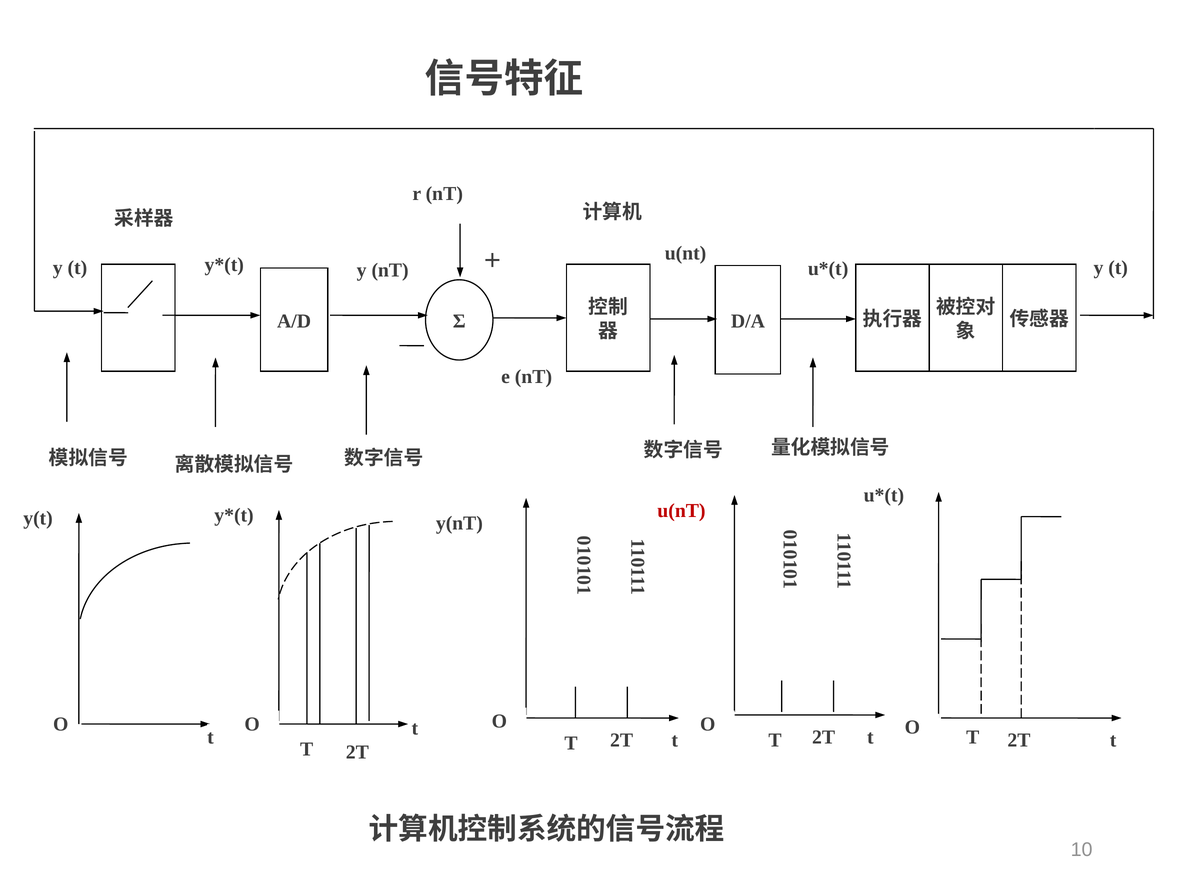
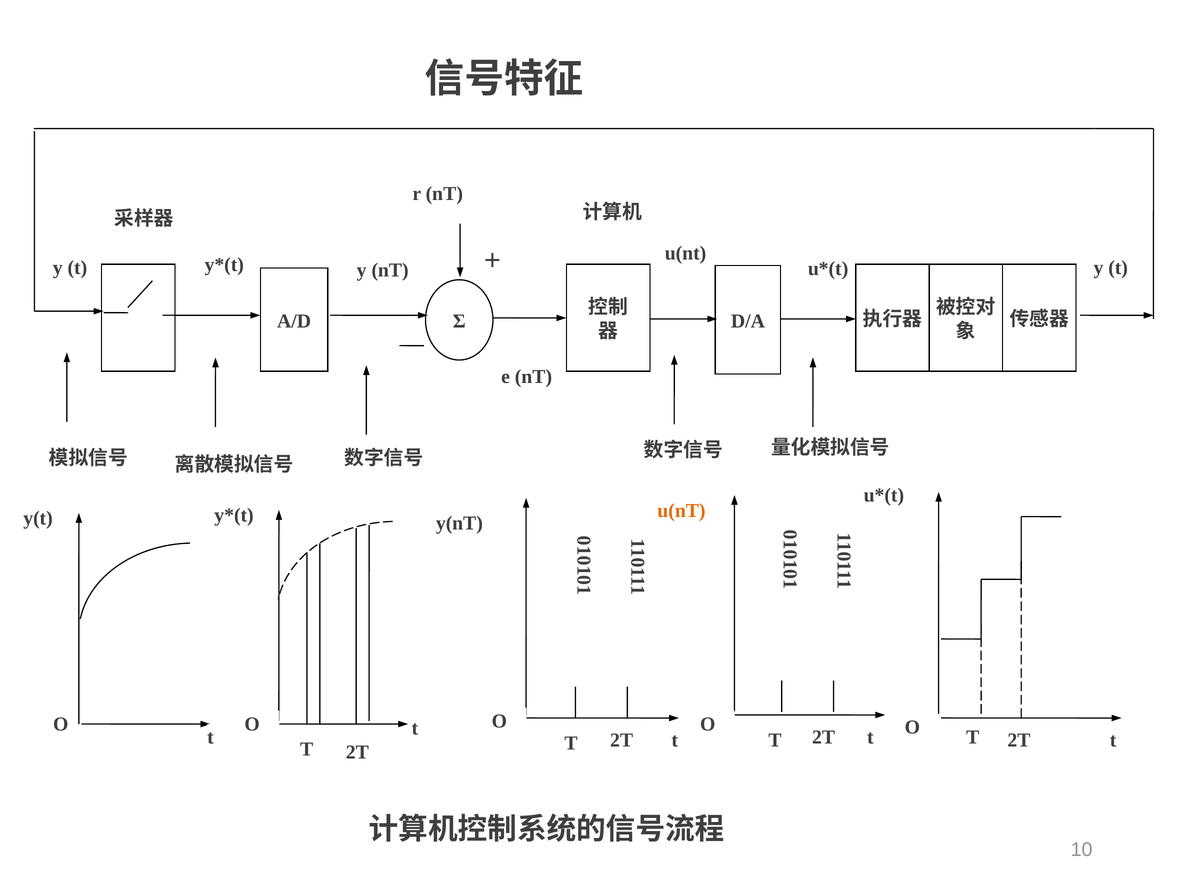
u(nT colour: red -> orange (681, 510)
